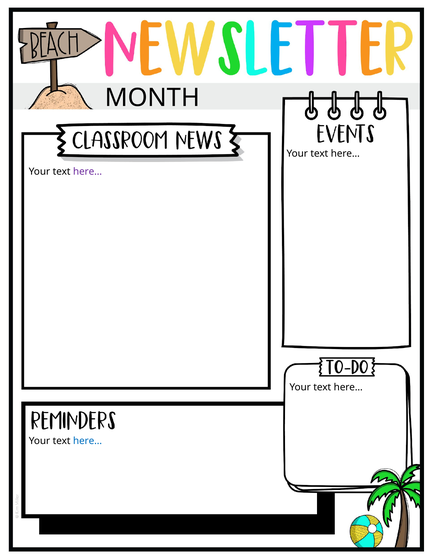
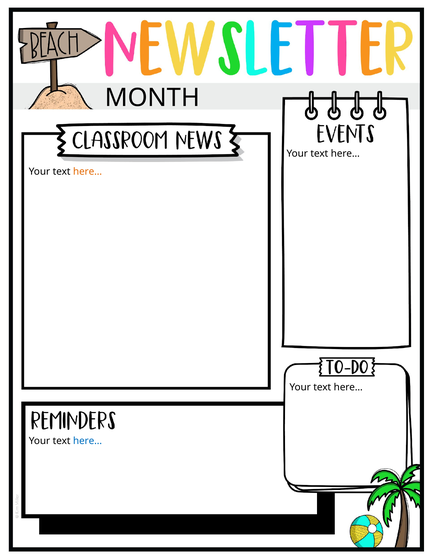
here… colour: purple -> orange (88, 172)
